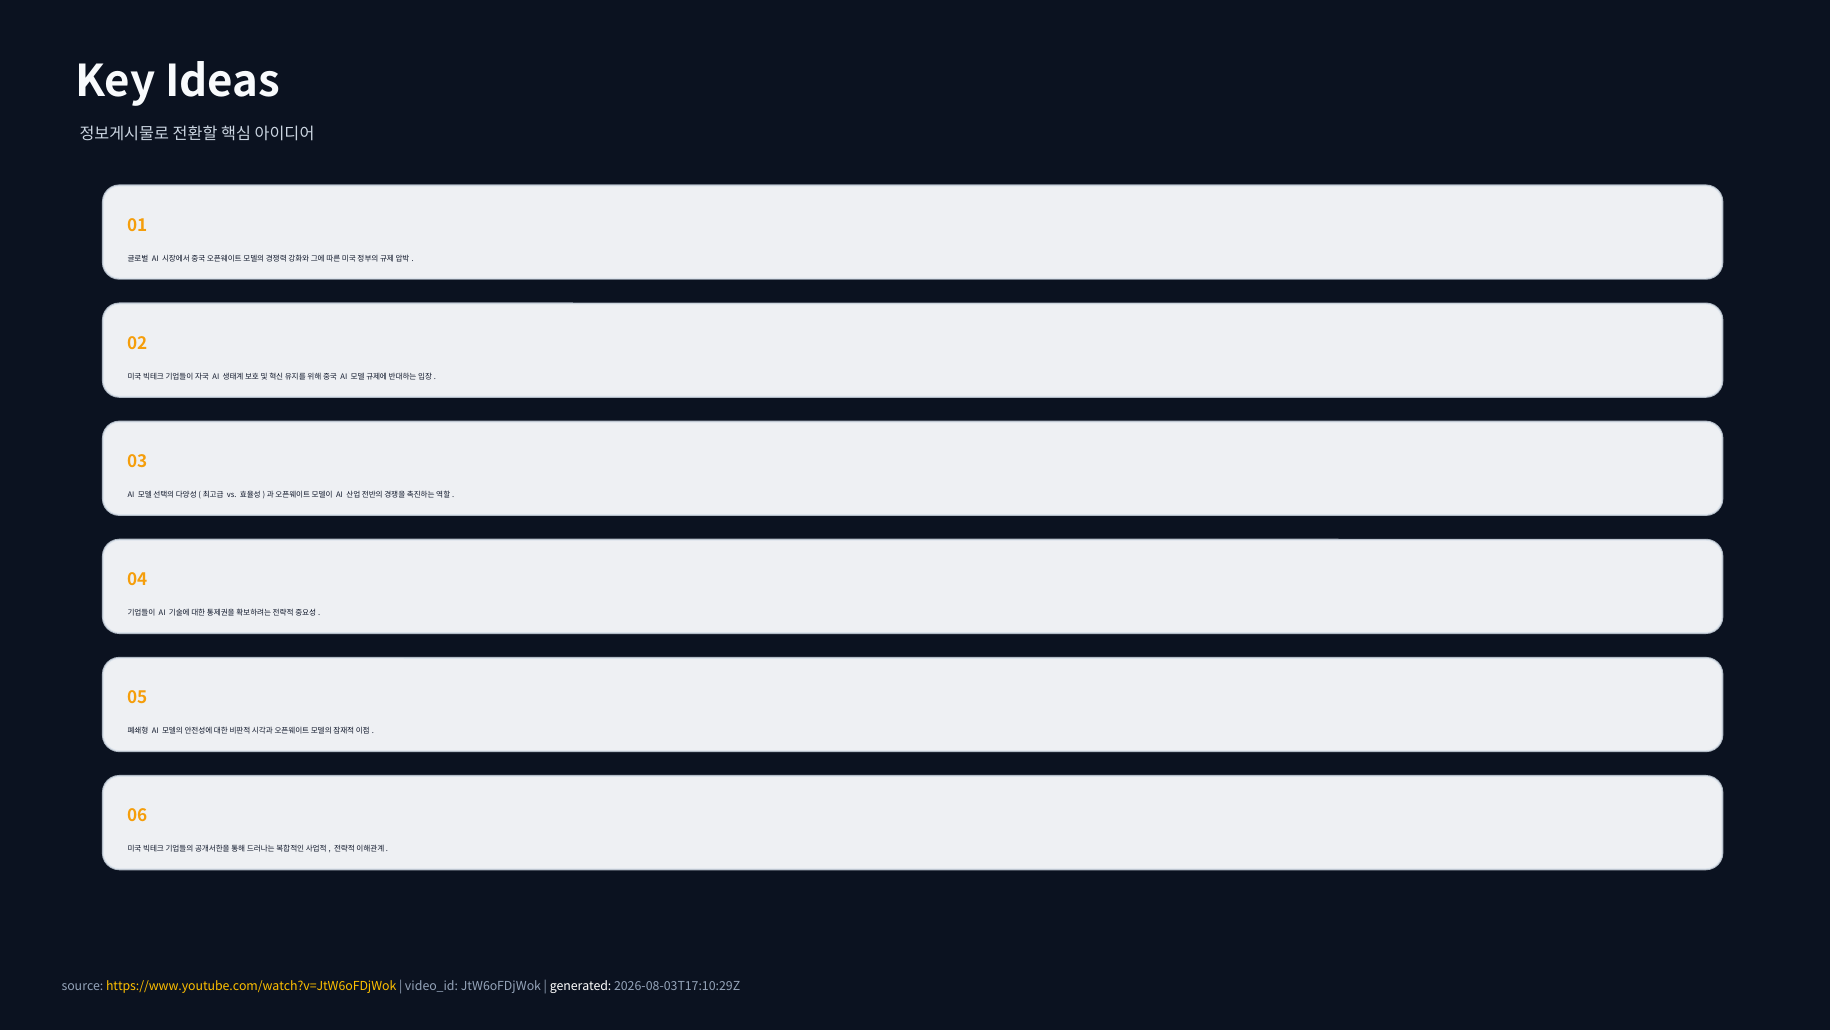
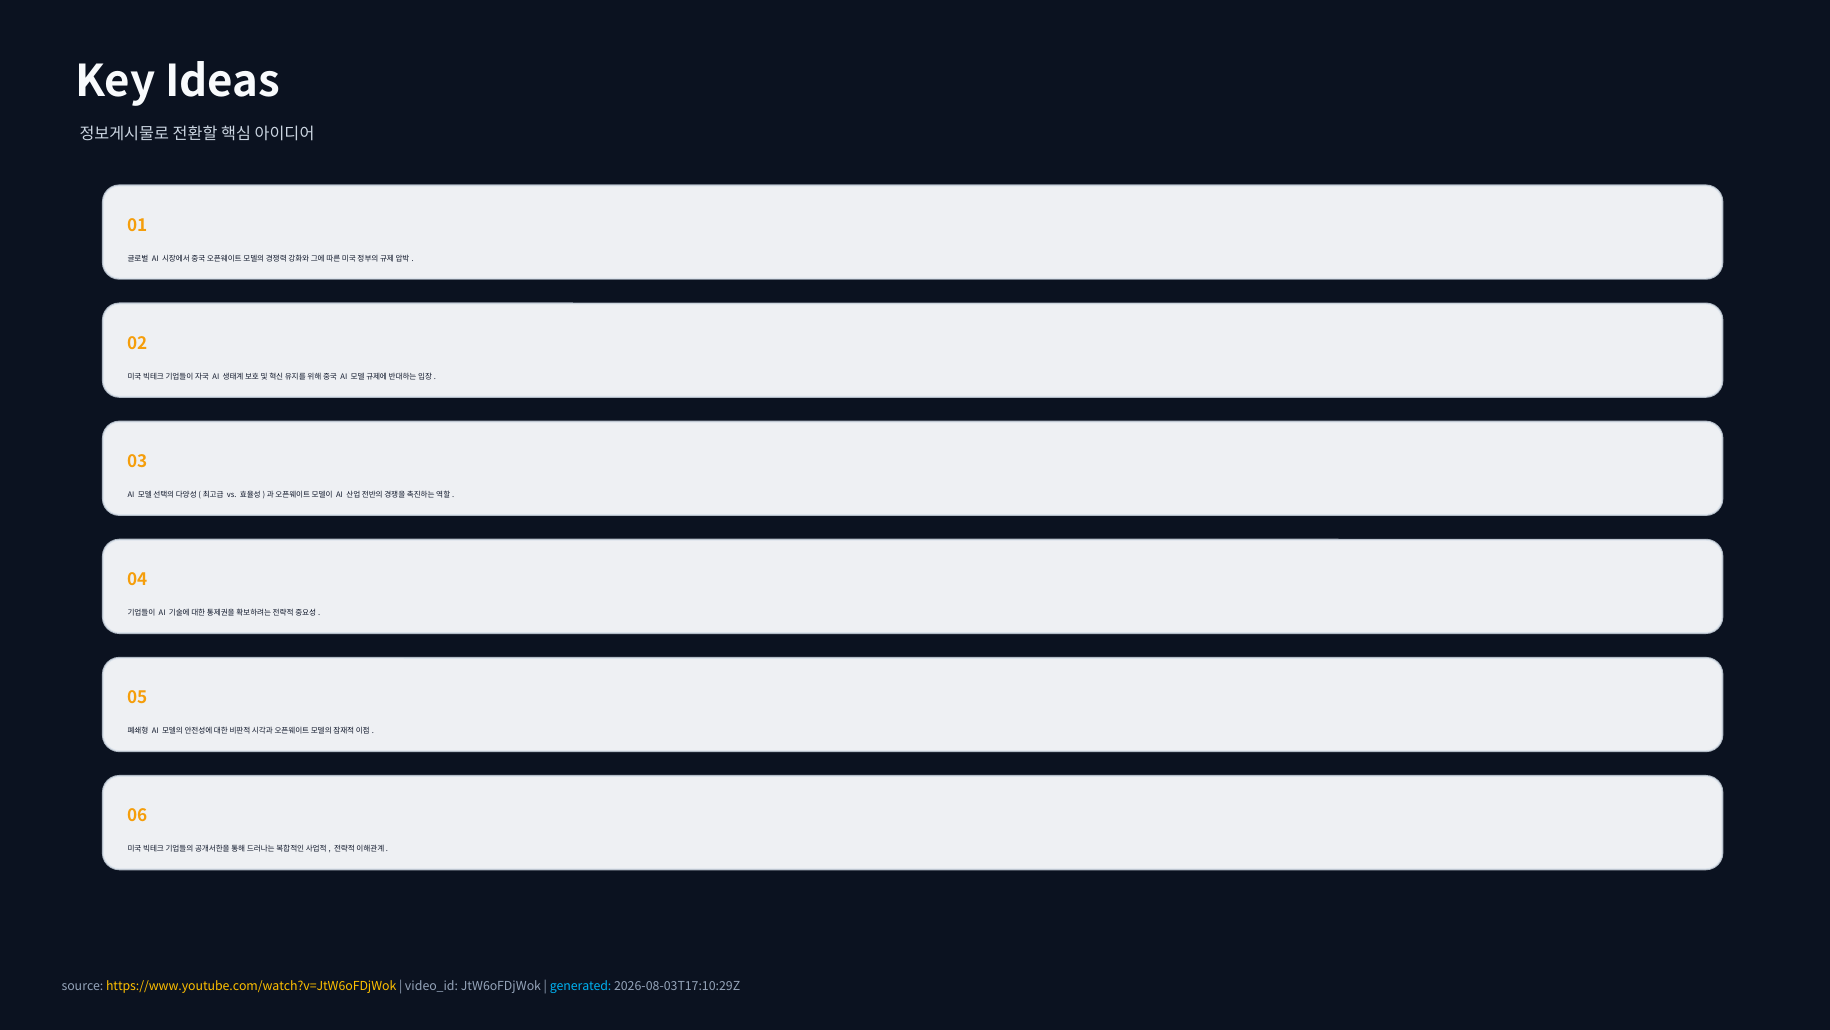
generated colour: white -> light blue (581, 986)
